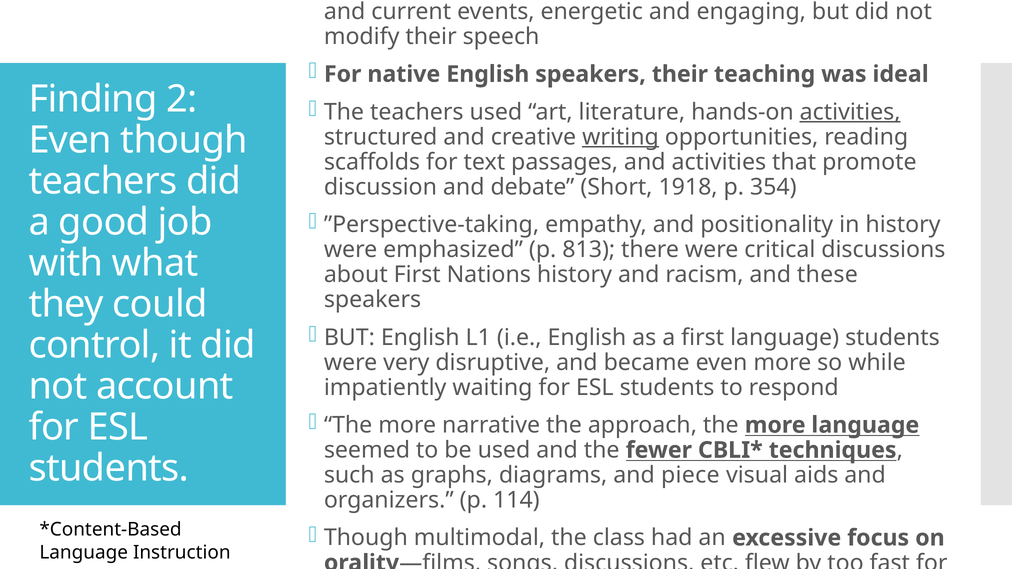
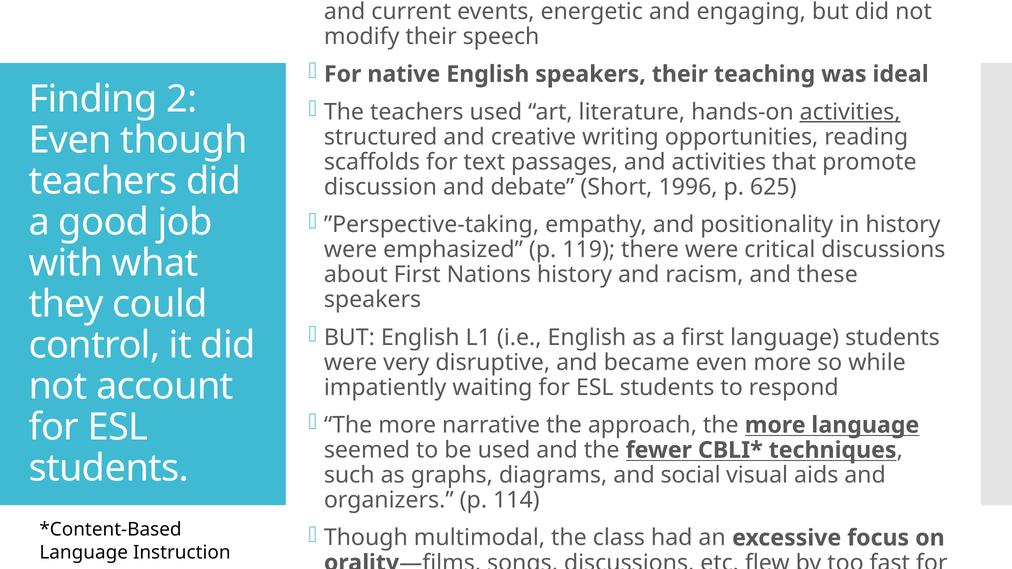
writing underline: present -> none (621, 137)
1918: 1918 -> 1996 (688, 187)
354: 354 -> 625 (773, 187)
813: 813 -> 119 (589, 250)
and piece: piece -> social (691, 475)
